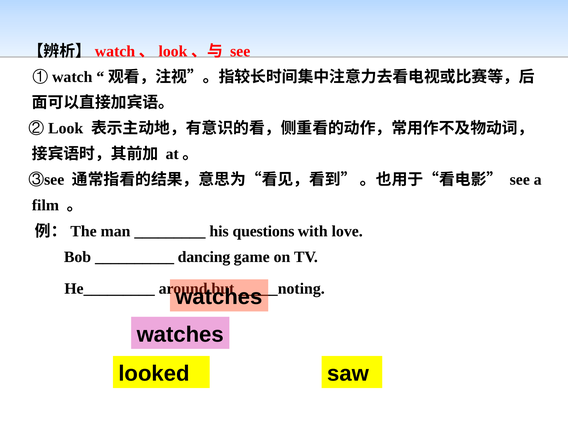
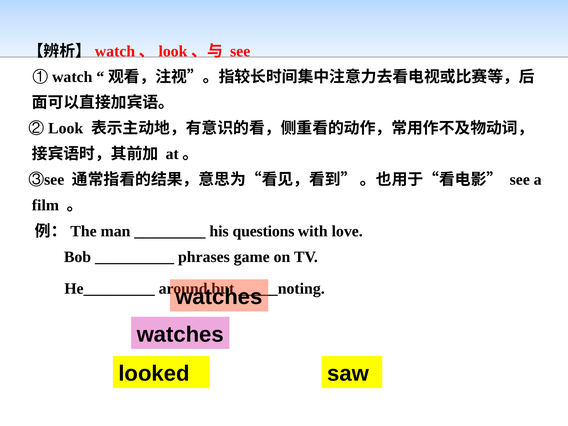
dancing: dancing -> phrases (204, 257)
